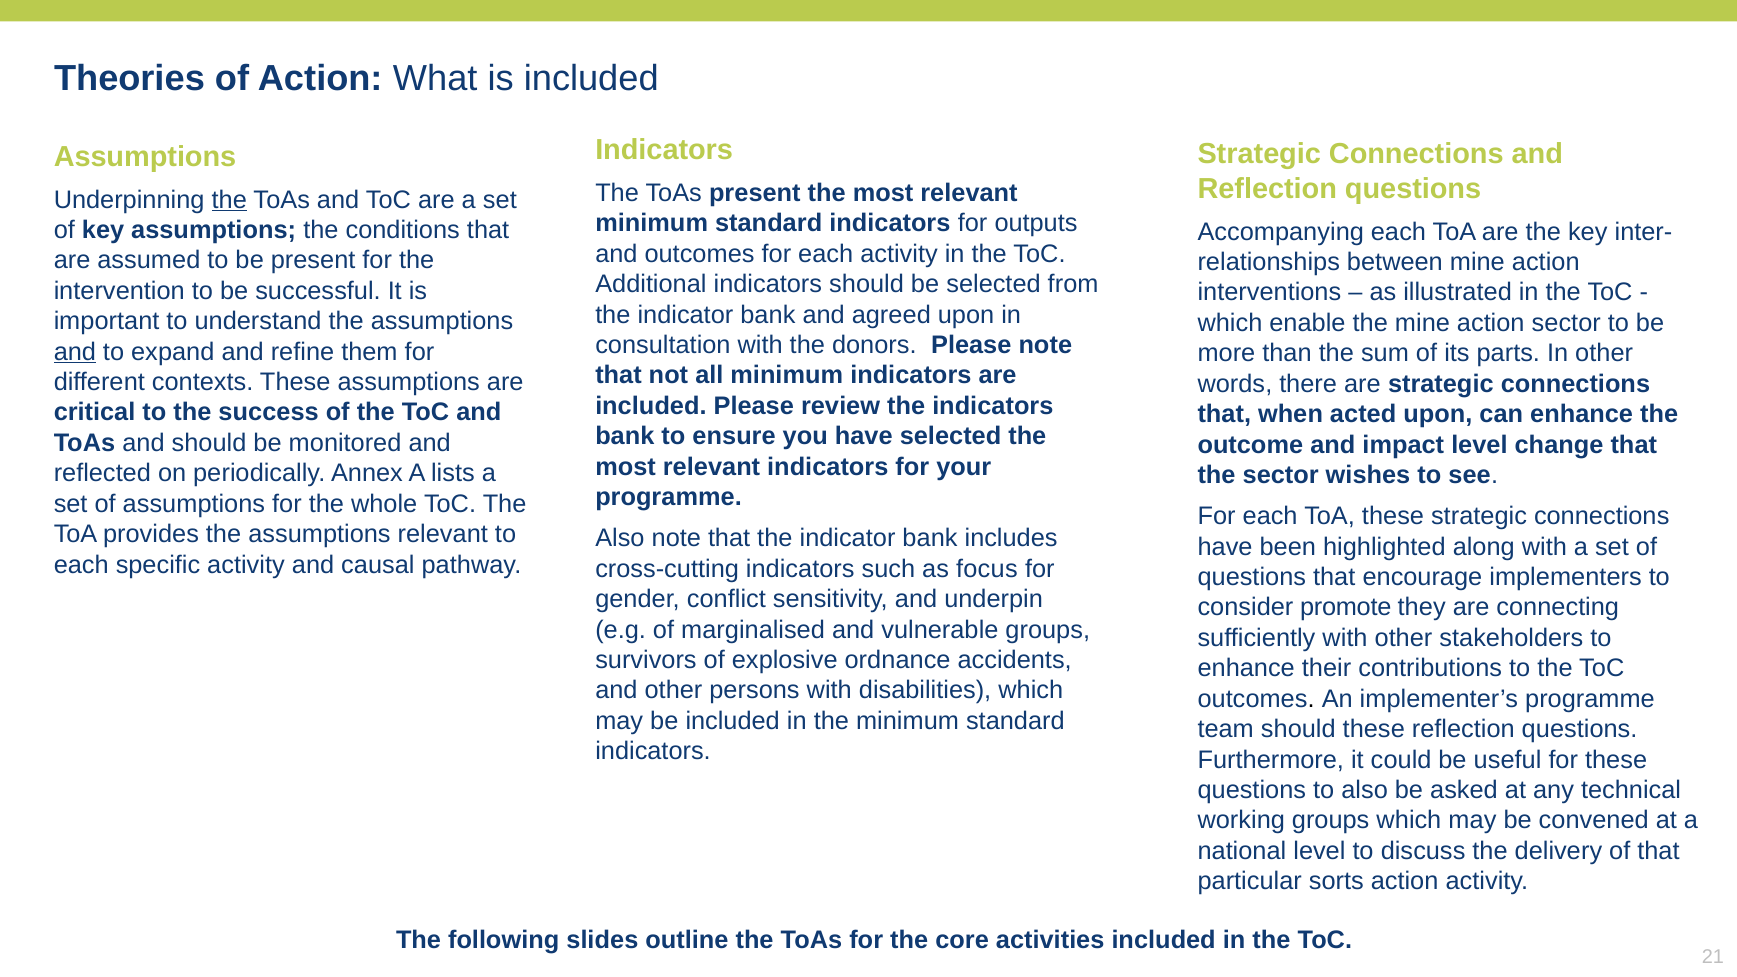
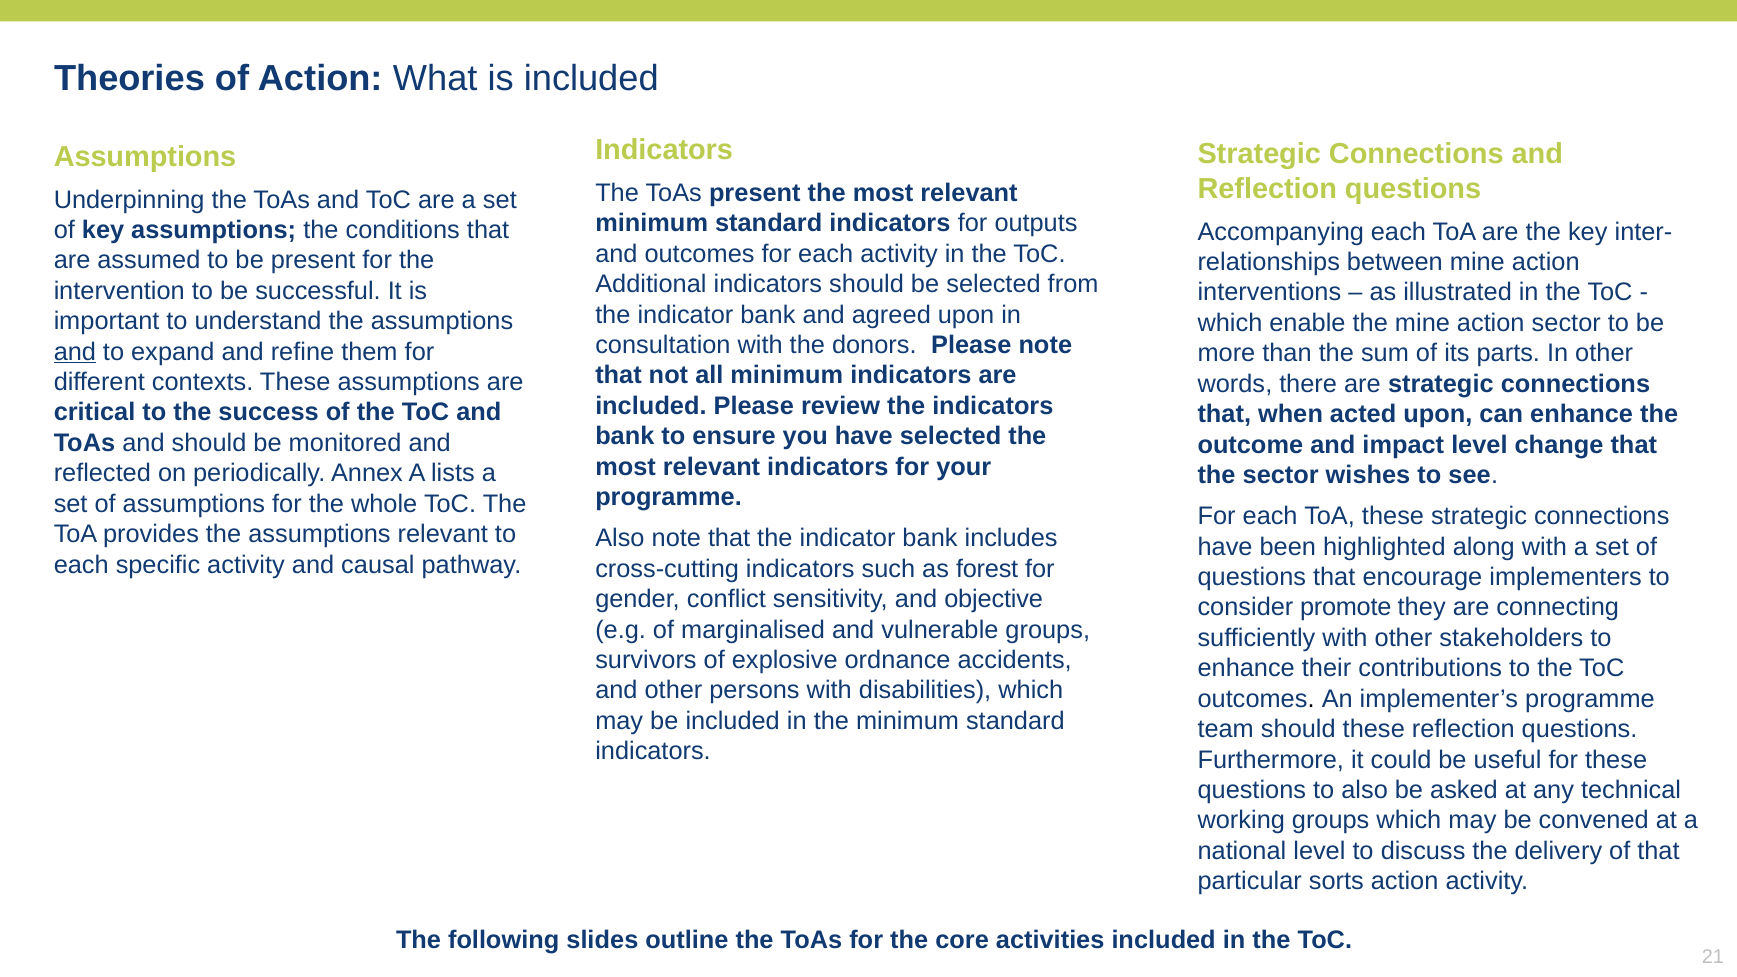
the underline: present -> none (229, 200)
focus: focus -> forest (987, 569)
underpin: underpin -> objective (994, 599)
